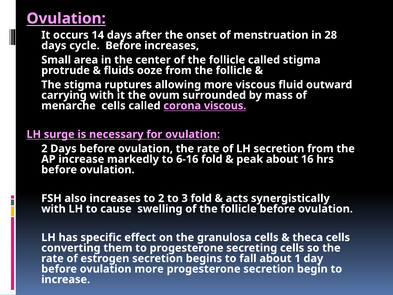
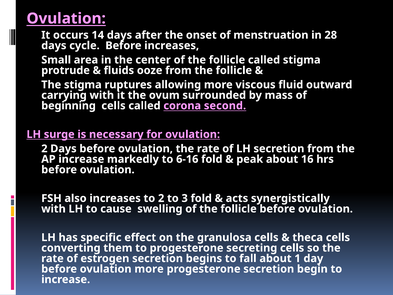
menarche: menarche -> beginning (69, 106)
corona viscous: viscous -> second (225, 106)
